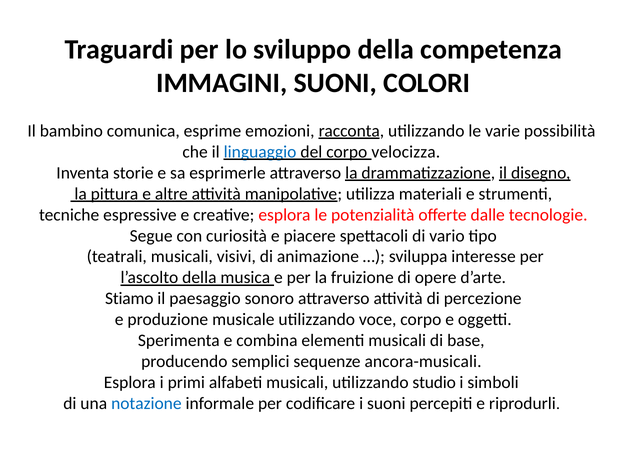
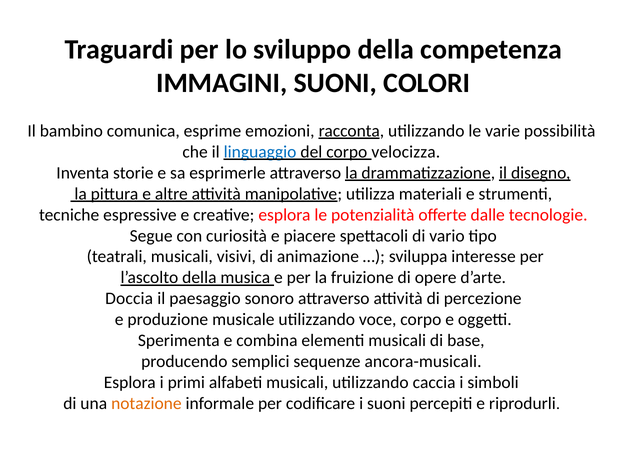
Stiamo: Stiamo -> Doccia (129, 299)
studio: studio -> caccia (434, 382)
notazione colour: blue -> orange (146, 403)
